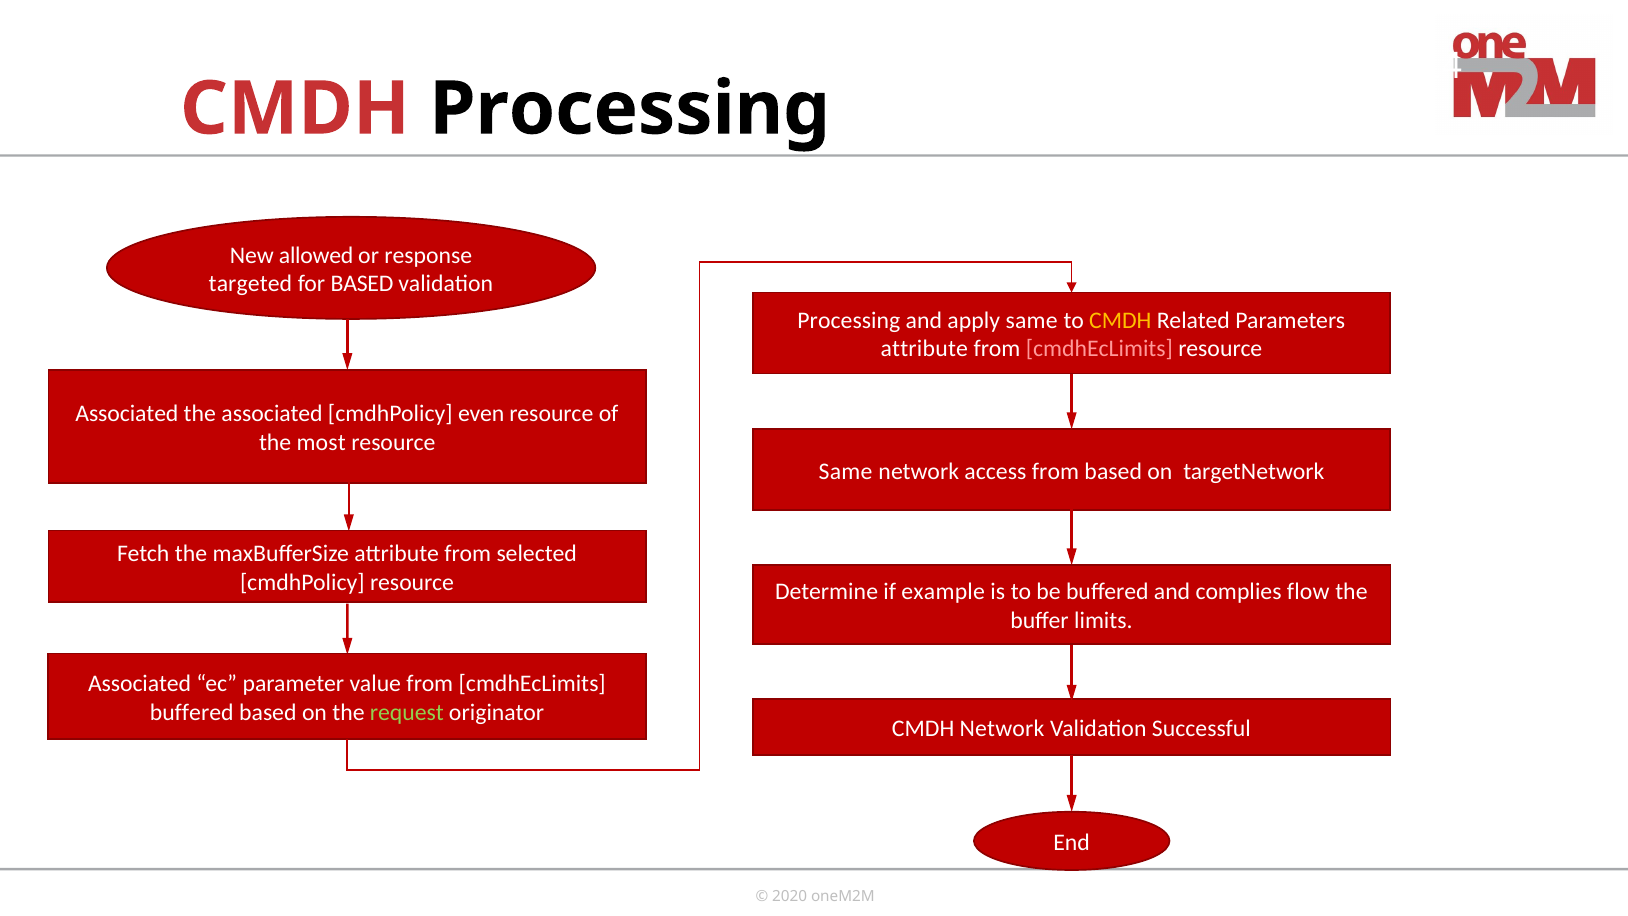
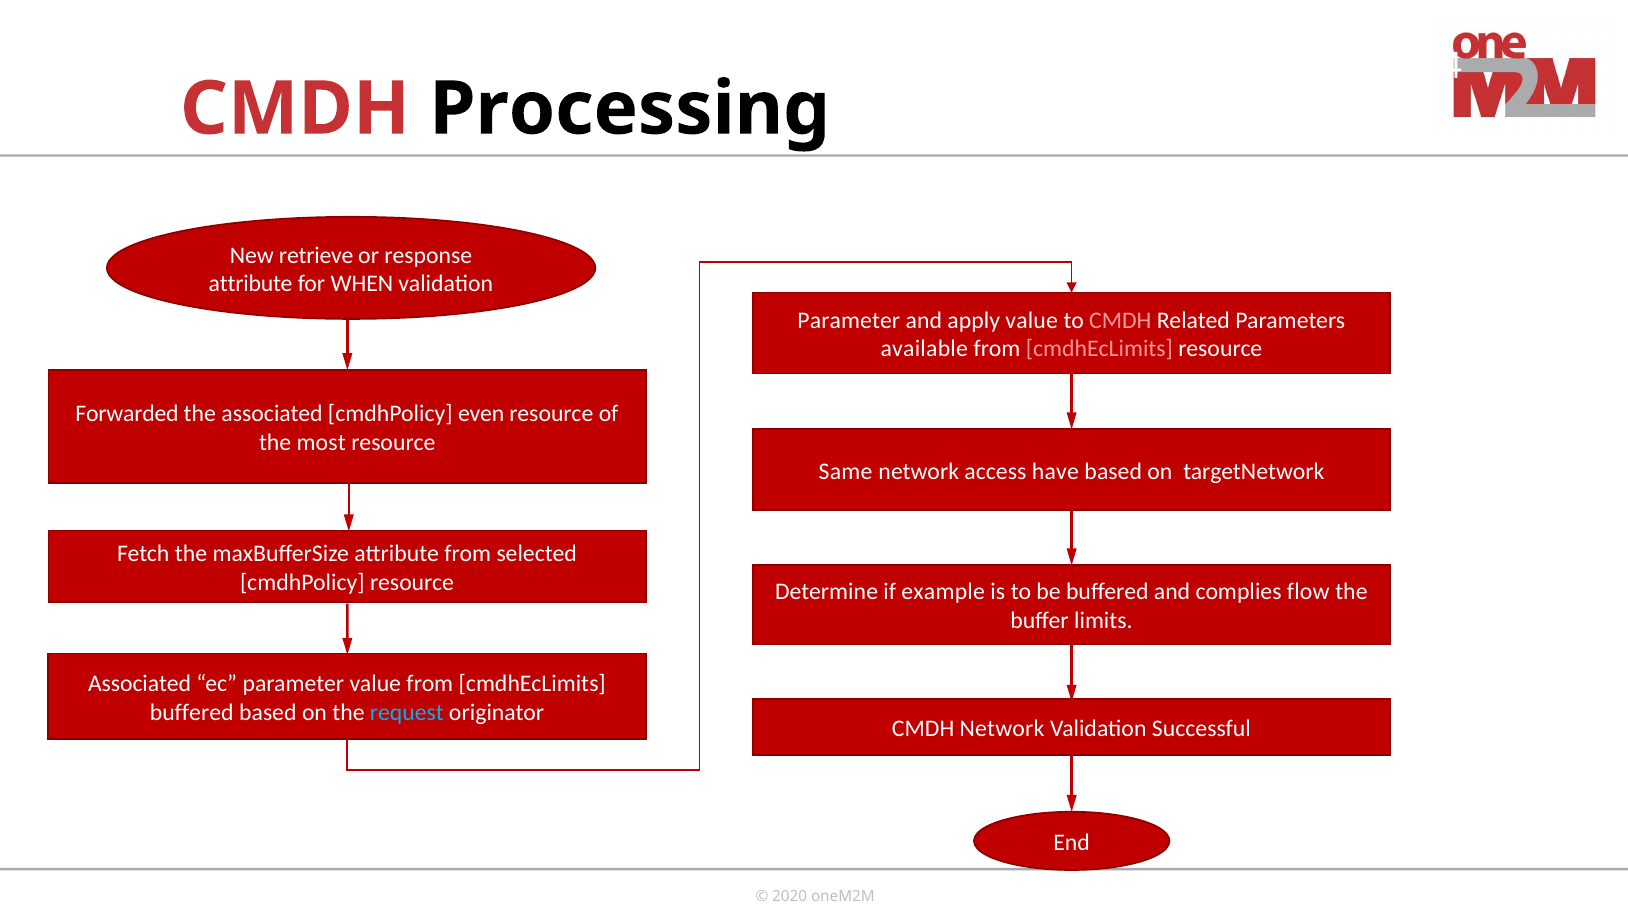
allowed: allowed -> retrieve (316, 255)
targeted: targeted -> attribute (251, 284)
for BASED: BASED -> WHEN (362, 284)
Processing: Processing -> Parameter (849, 320)
apply same: same -> value (1032, 320)
CMDH colour: yellow -> pink (1120, 320)
attribute: attribute -> available (924, 349)
Associated: Associated -> Forwarded (127, 414)
access from: from -> have (1055, 471)
request colour: light green -> light blue (407, 712)
